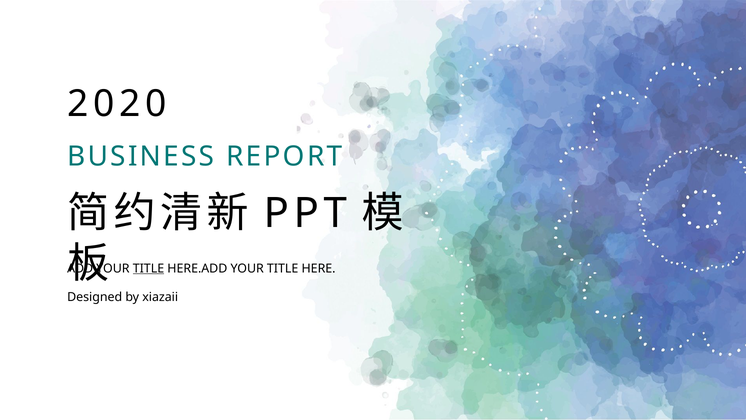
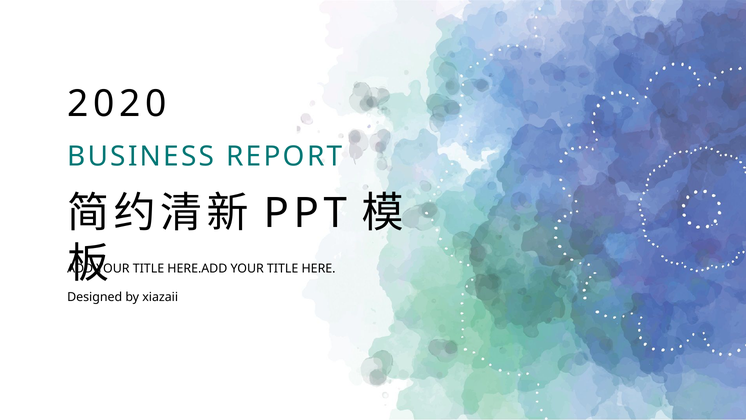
TITLE underline: present -> none (148, 268)
